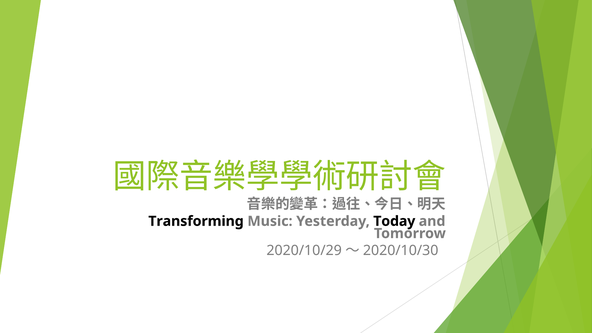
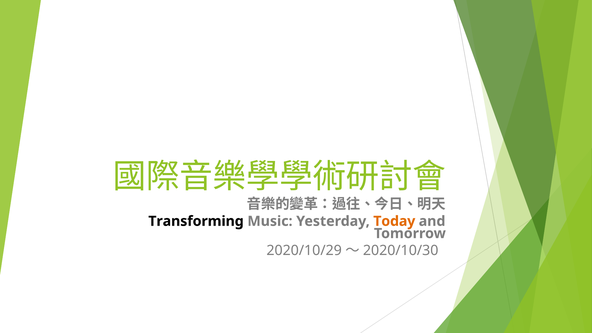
Today colour: black -> orange (394, 221)
